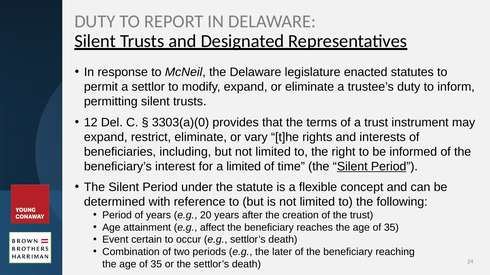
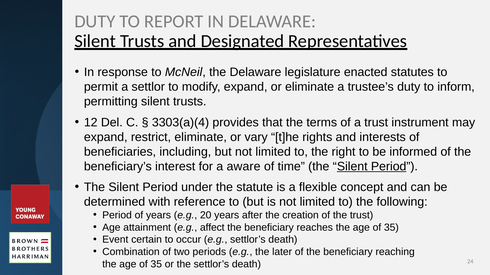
3303(a)(0: 3303(a)(0 -> 3303(a)(4 (181, 123)
a limited: limited -> aware (244, 167)
